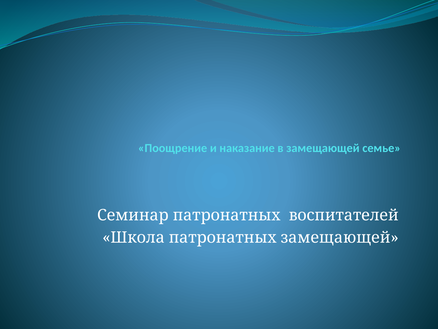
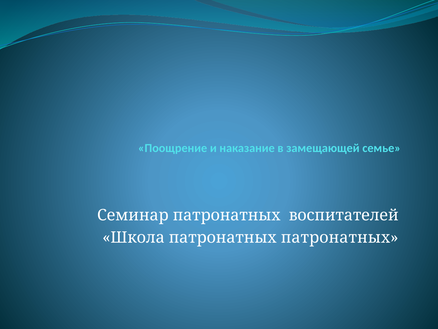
патронатных замещающей: замещающей -> патронатных (340, 237)
